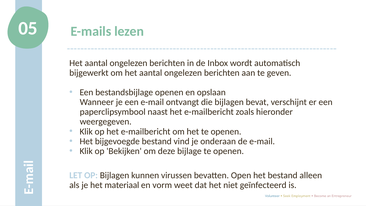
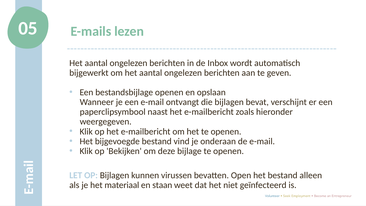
vorm: vorm -> staan (162, 185)
